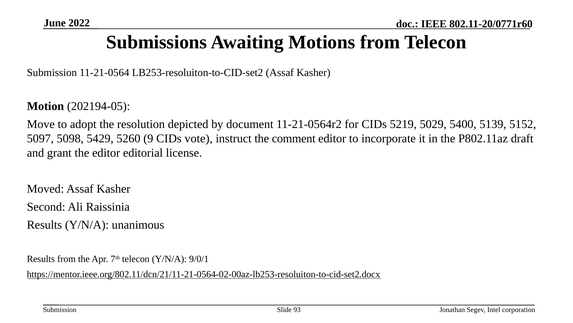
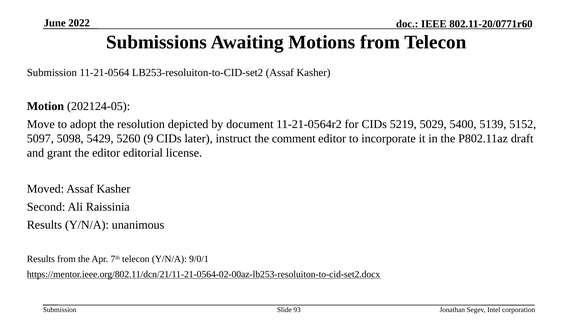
202194-05: 202194-05 -> 202124-05 (99, 106)
vote: vote -> later (199, 138)
